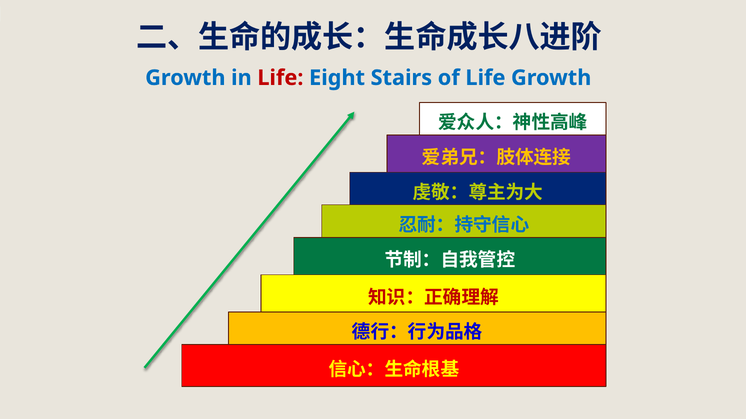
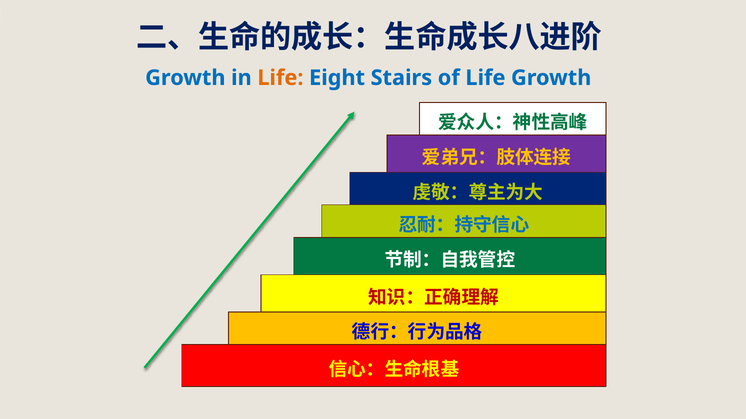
Life colour: red -> orange (280, 78)
